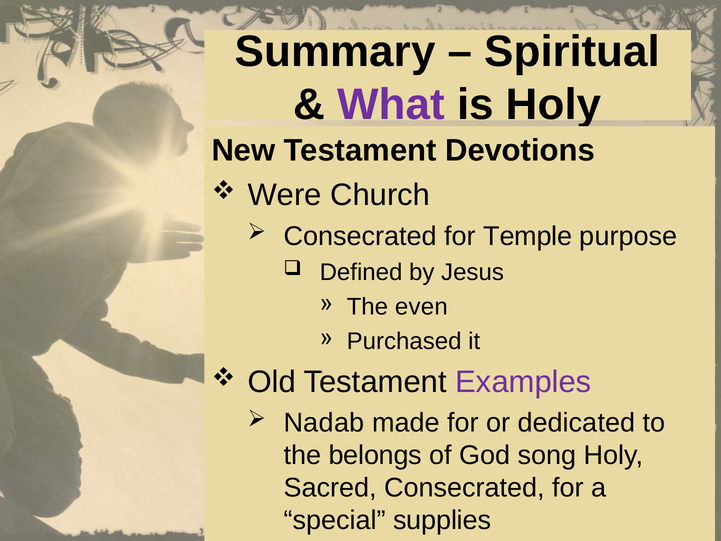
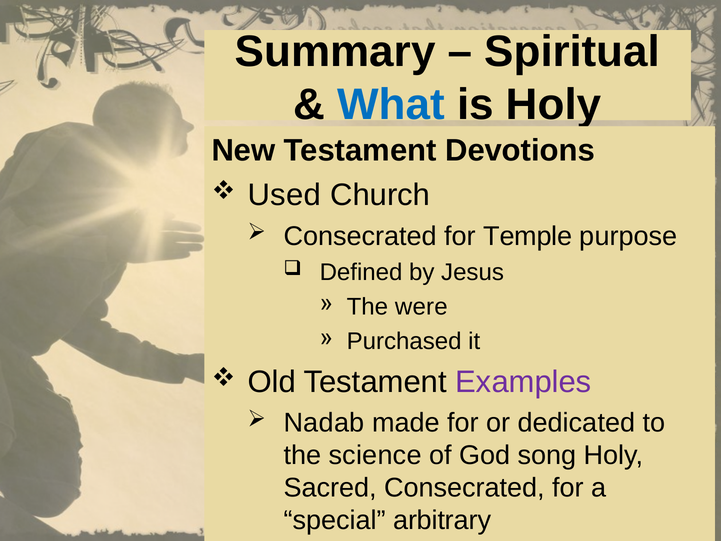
What colour: purple -> blue (391, 105)
Were: Were -> Used (284, 195)
even: even -> were (421, 307)
belongs: belongs -> science (375, 455)
supplies: supplies -> arbitrary (442, 520)
